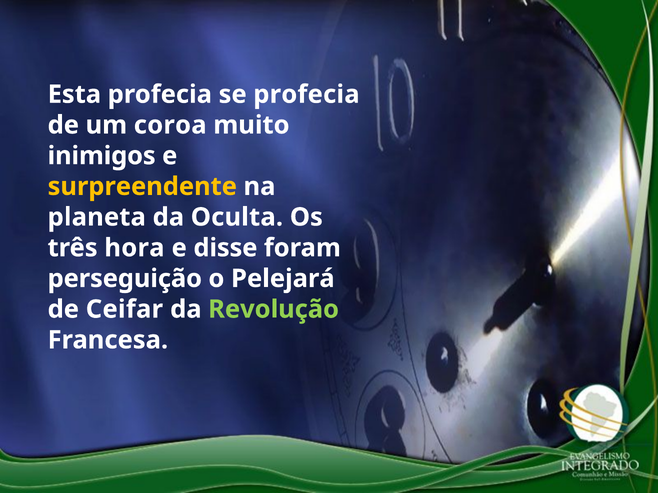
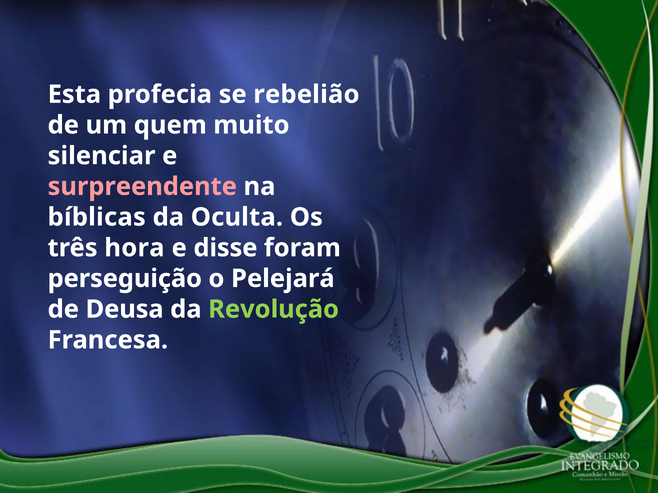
se profecia: profecia -> rebelião (306, 95)
coroa: coroa -> quem (170, 125)
inimigos: inimigos -> silenciar (102, 156)
surpreendente colour: yellow -> pink (142, 187)
planeta: planeta -> bíblicas (97, 217)
Ceifar: Ceifar -> Deusa (125, 310)
